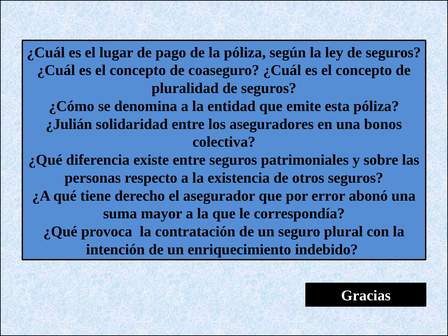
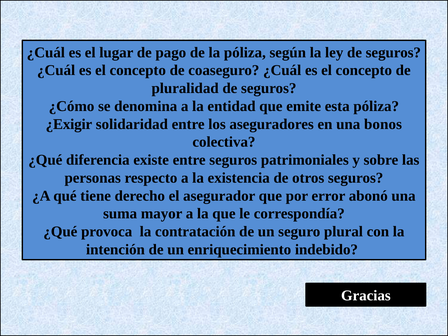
¿Julián: ¿Julián -> ¿Exigir (69, 124)
